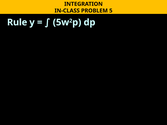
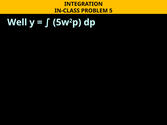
Rule: Rule -> Well (17, 22)
